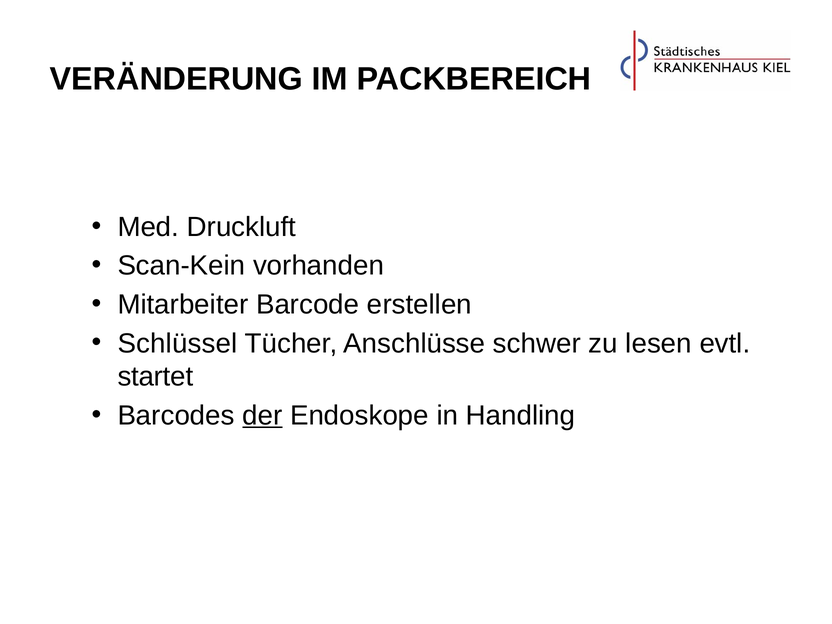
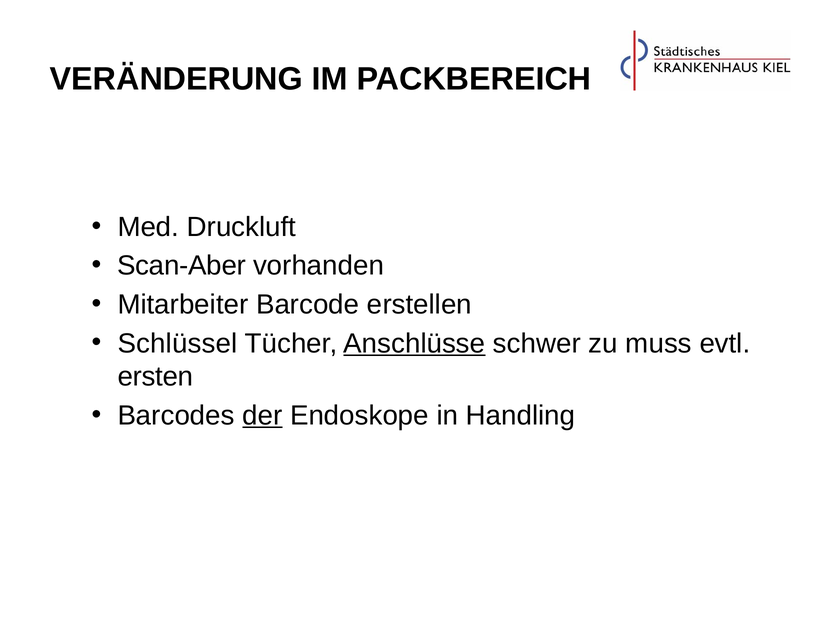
Scan-Kein: Scan-Kein -> Scan-Aber (182, 266)
Anschlüsse underline: none -> present (414, 343)
lesen: lesen -> muss (659, 343)
startet: startet -> ersten (155, 377)
